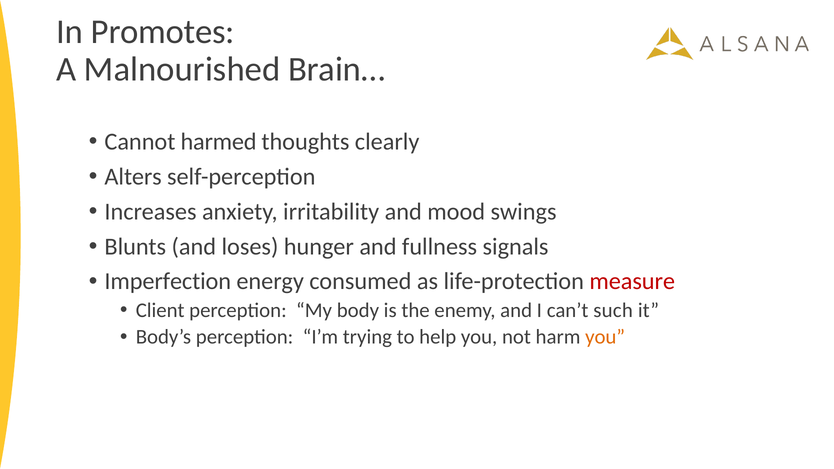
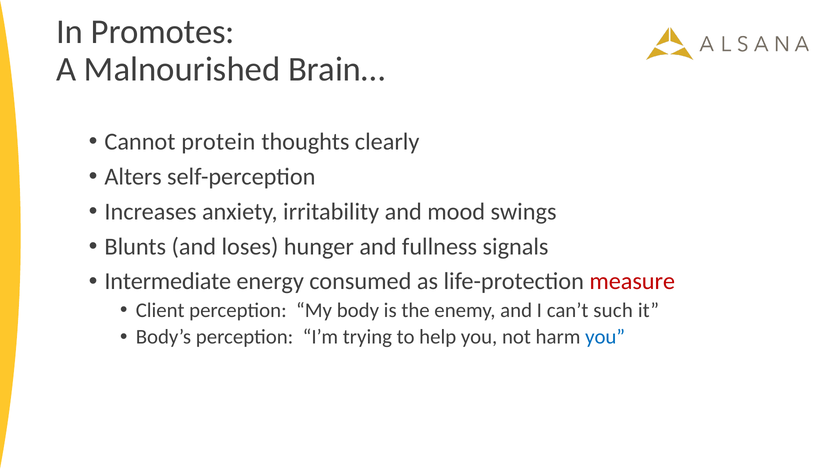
harmed: harmed -> protein (218, 142)
Imperfection: Imperfection -> Intermediate (168, 282)
you colour: orange -> blue (605, 337)
